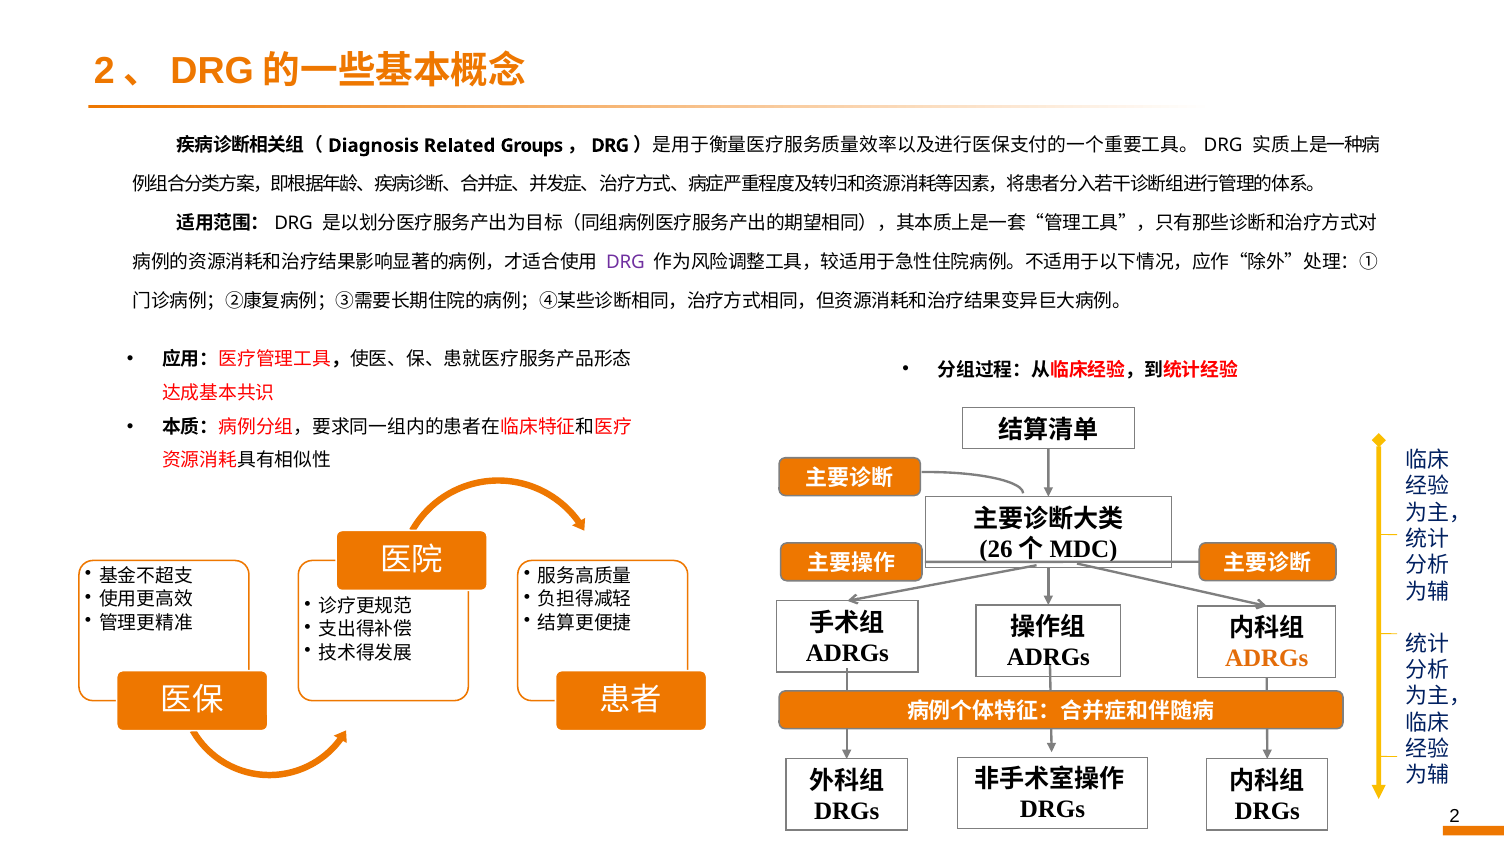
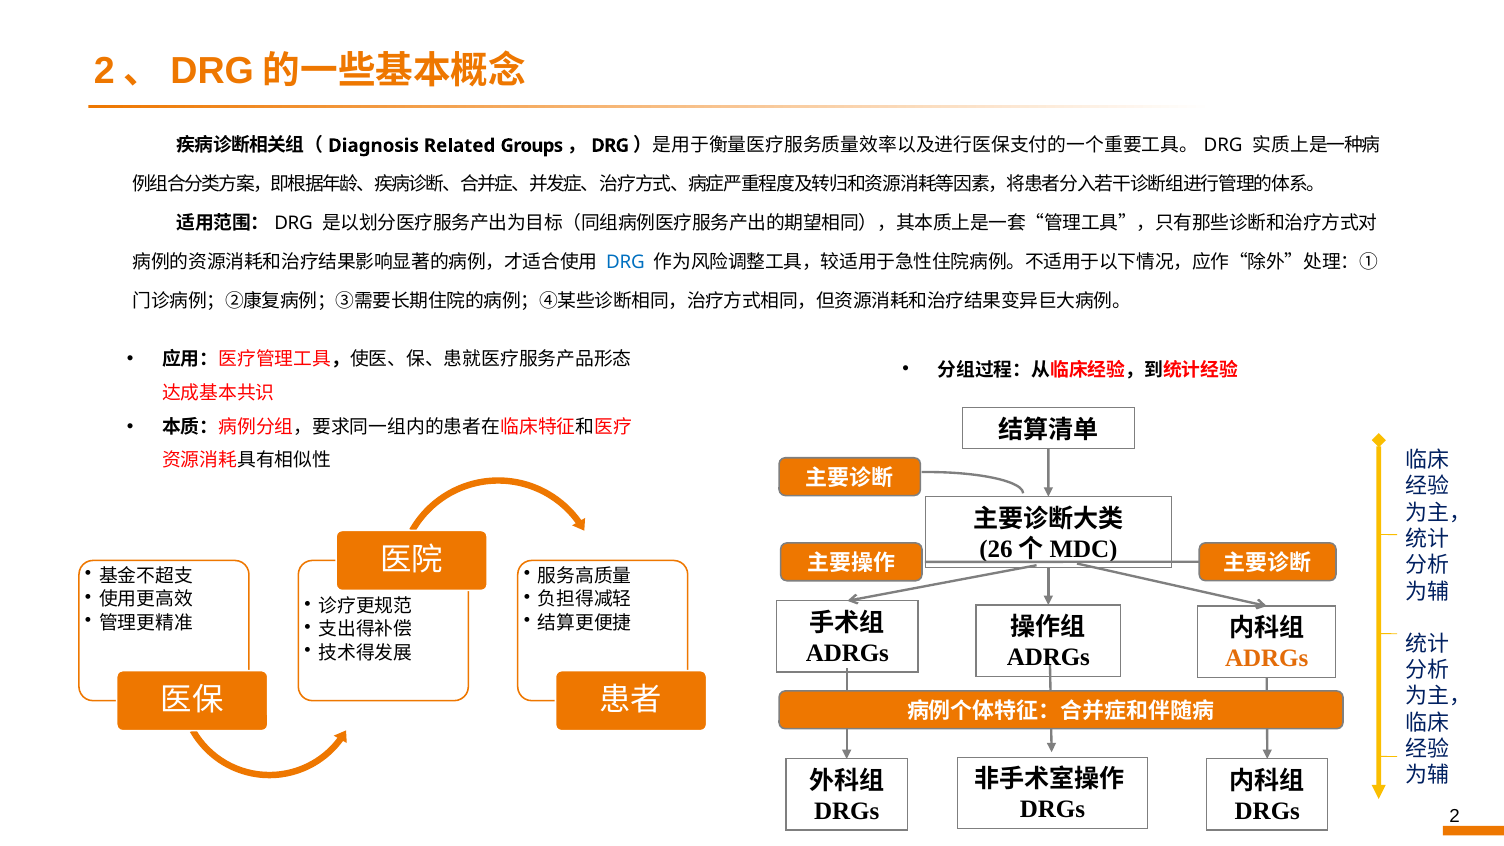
DRG colour: purple -> blue (625, 263)
